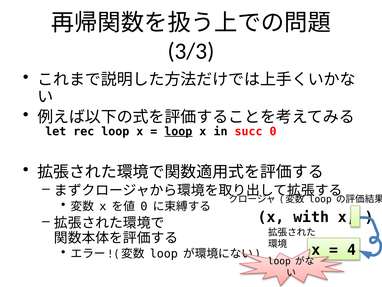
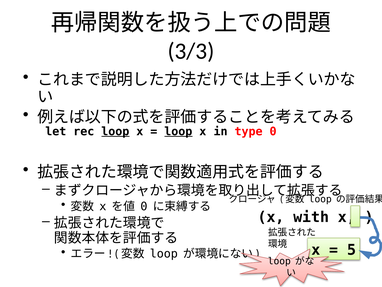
loop underline: none -> present (115, 131)
succ: succ -> type (249, 131)
4: 4 -> 5 (352, 249)
